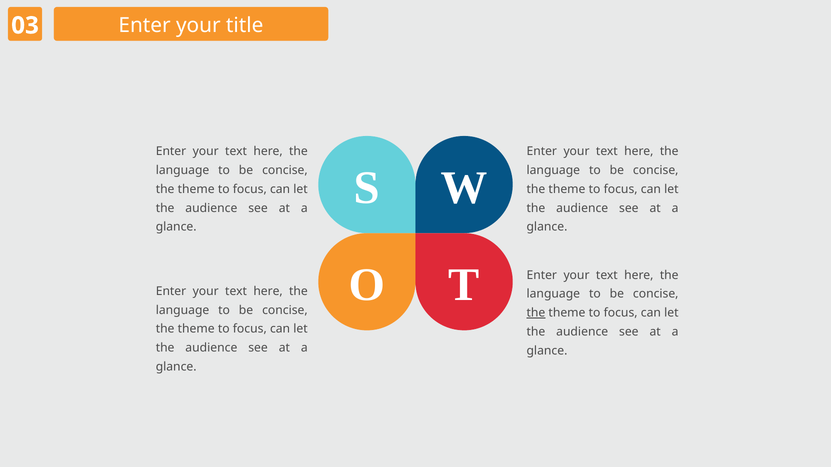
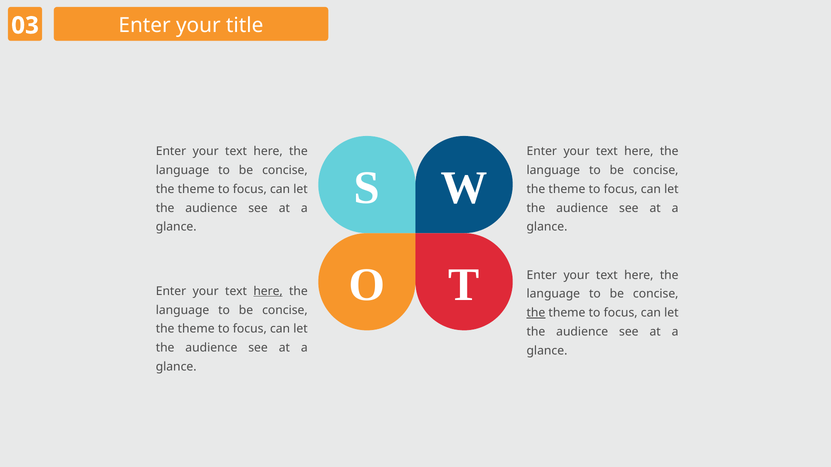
here underline: none -> present (268, 291)
